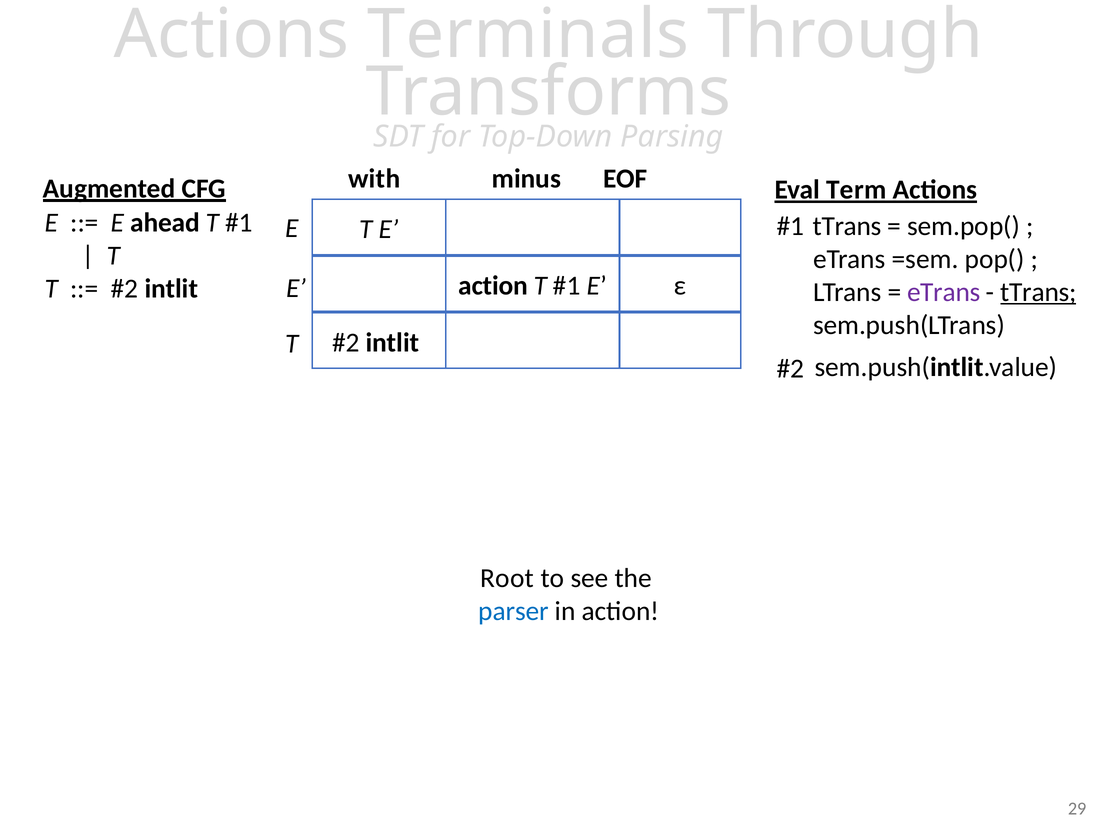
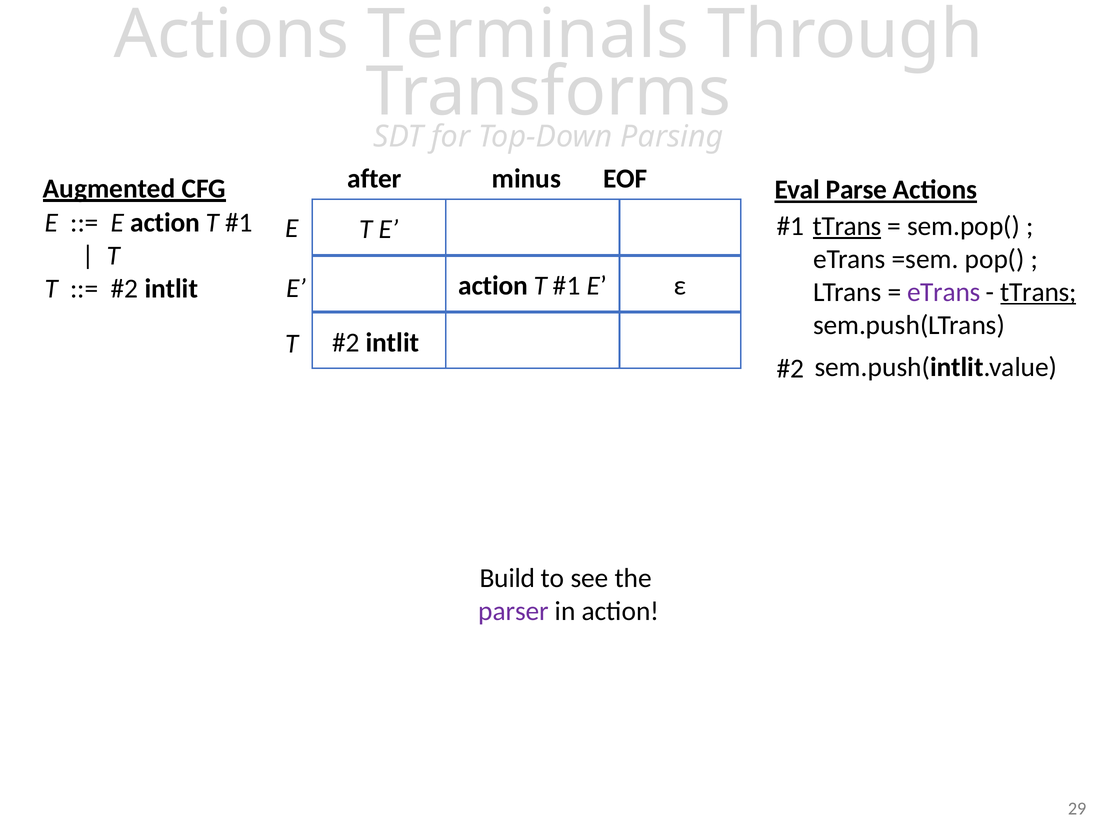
with: with -> after (375, 179)
Term: Term -> Parse (856, 190)
ahead: ahead -> action (165, 223)
tTrans underline: none -> present (847, 226)
Root: Root -> Build (507, 578)
parser colour: blue -> purple (514, 611)
